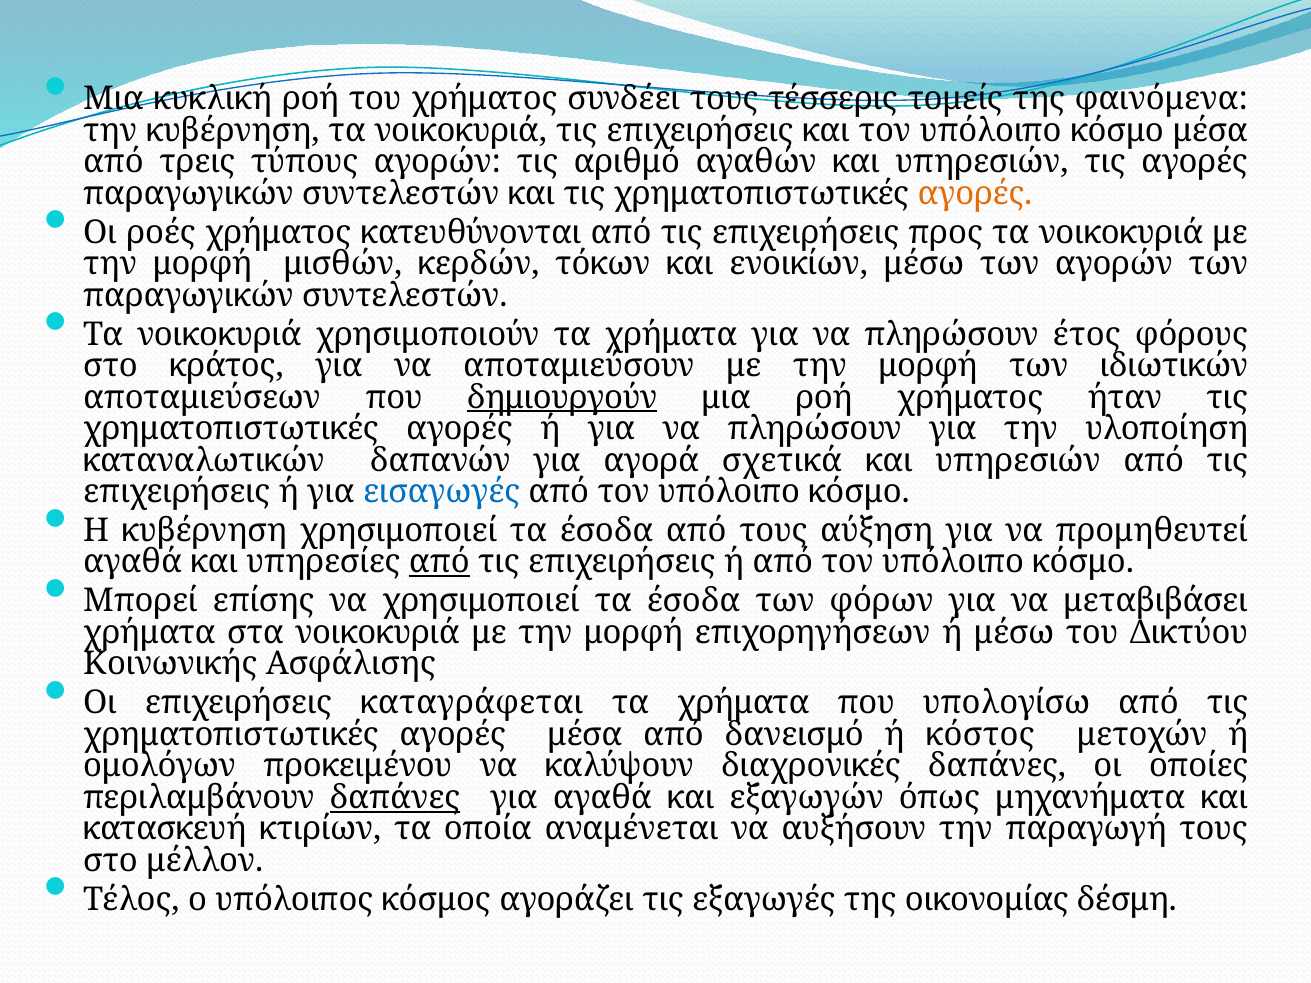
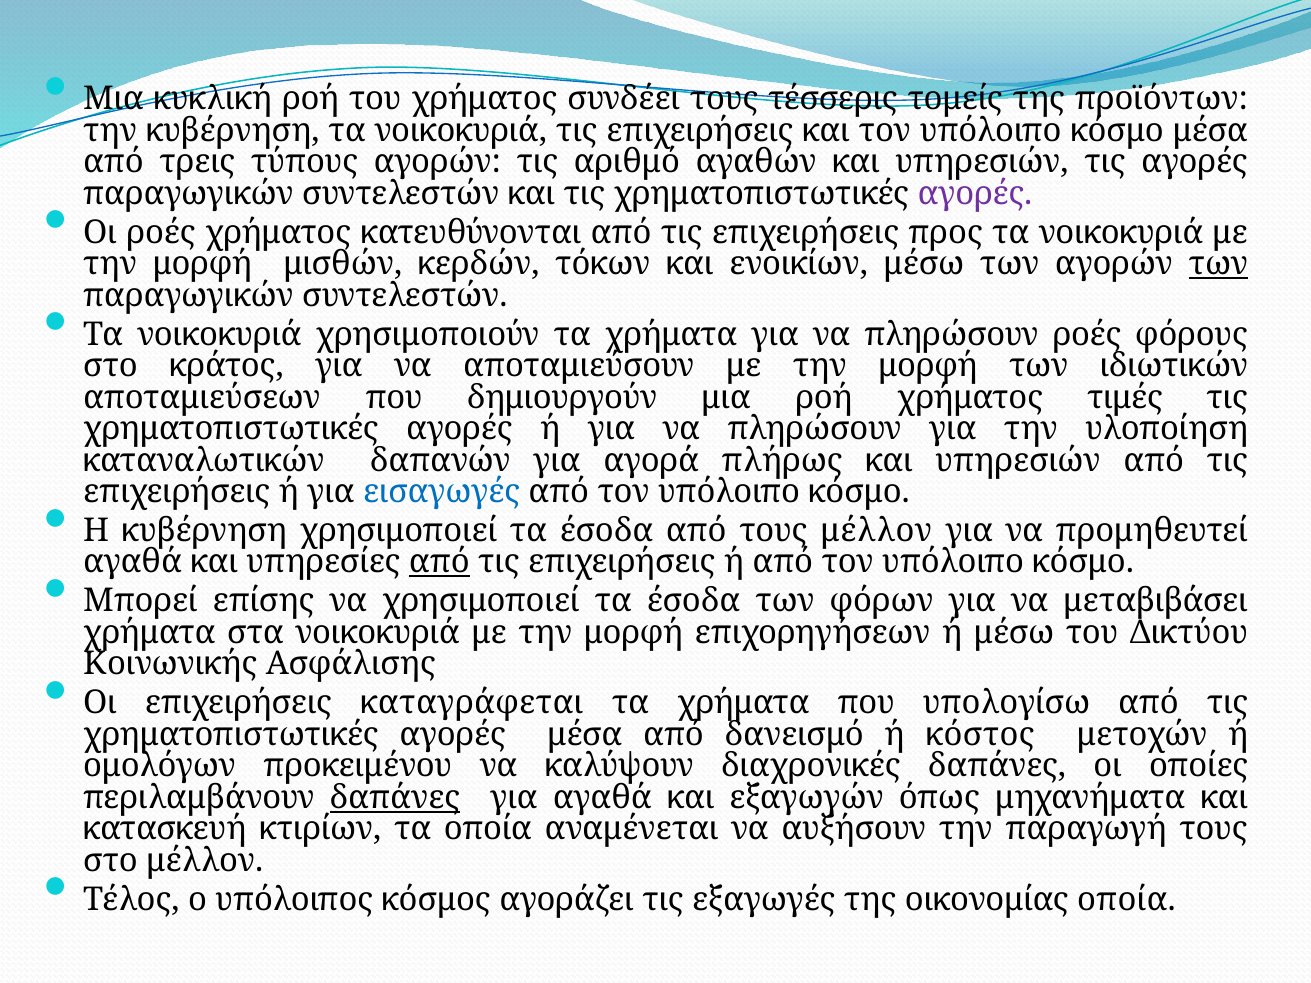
φαινόμενα: φαινόμενα -> προϊόντων (1161, 99)
αγορές colour: orange -> purple (975, 193)
των underline: none -> present (1218, 264)
πληρώσουν έτος: έτος -> ροές (1087, 334)
δημιουργούν underline: present -> none (562, 397)
ήταν: ήταν -> τιμές (1125, 397)
σχετικά: σχετικά -> πλήρως (782, 460)
τους αύξηση: αύξηση -> μέλλον (876, 531)
οικονομίας δέσμη: δέσμη -> οποία (1126, 900)
